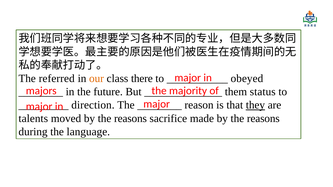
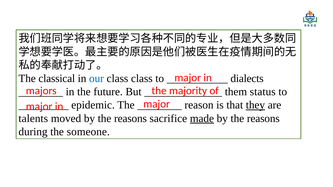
referred: referred -> classical (57, 79)
our colour: orange -> blue (97, 79)
class there: there -> class (142, 79)
obeyed: obeyed -> dialects (247, 79)
direction: direction -> epidemic (93, 105)
made underline: none -> present (202, 119)
language: language -> someone (88, 132)
